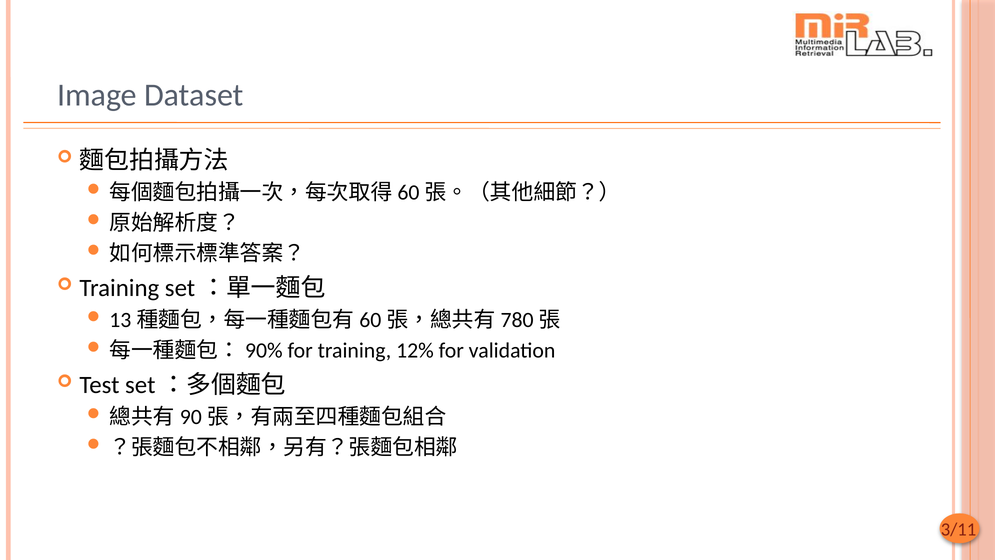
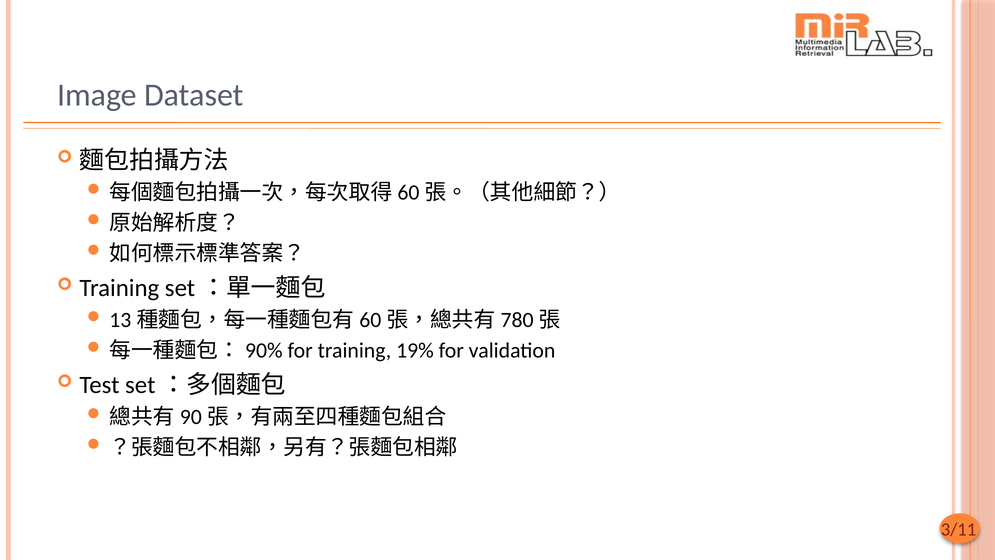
12%: 12% -> 19% (415, 350)
